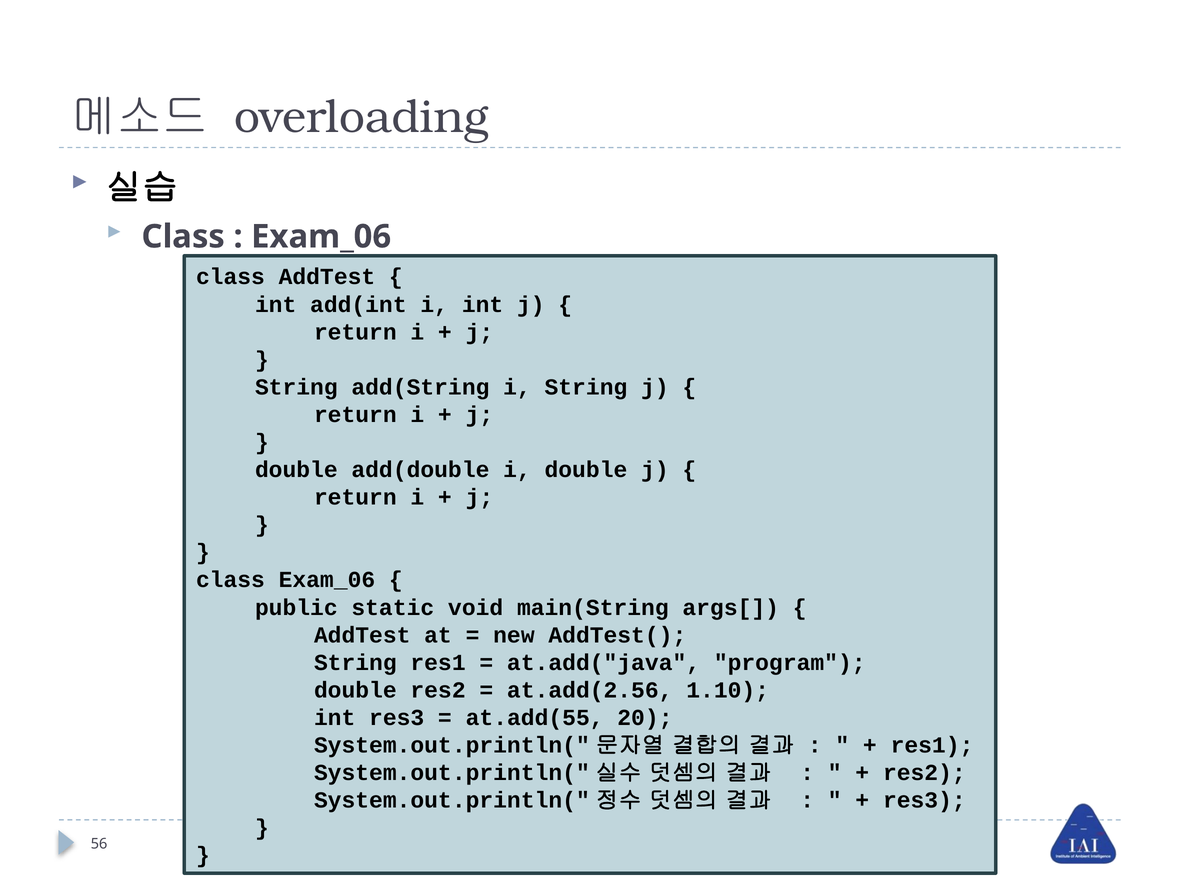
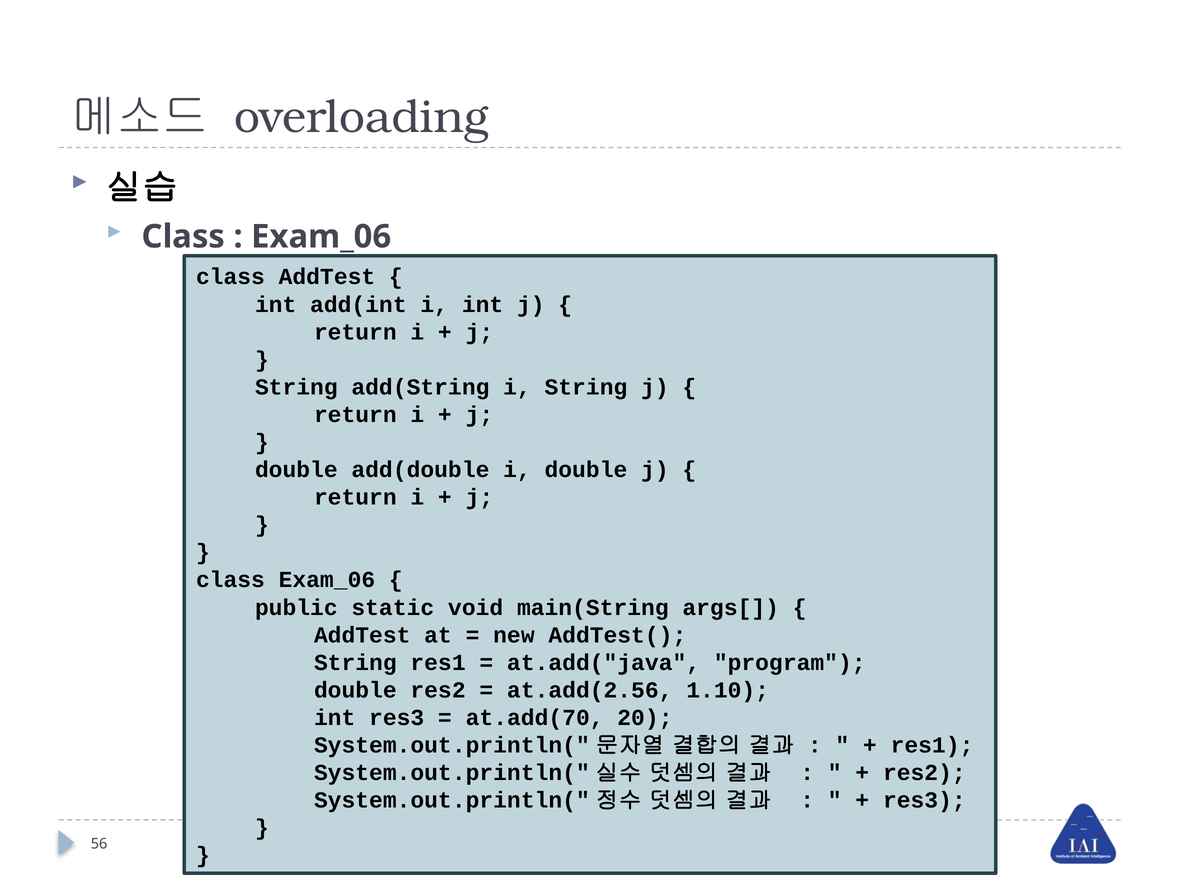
at.add(55: at.add(55 -> at.add(70 (535, 718)
